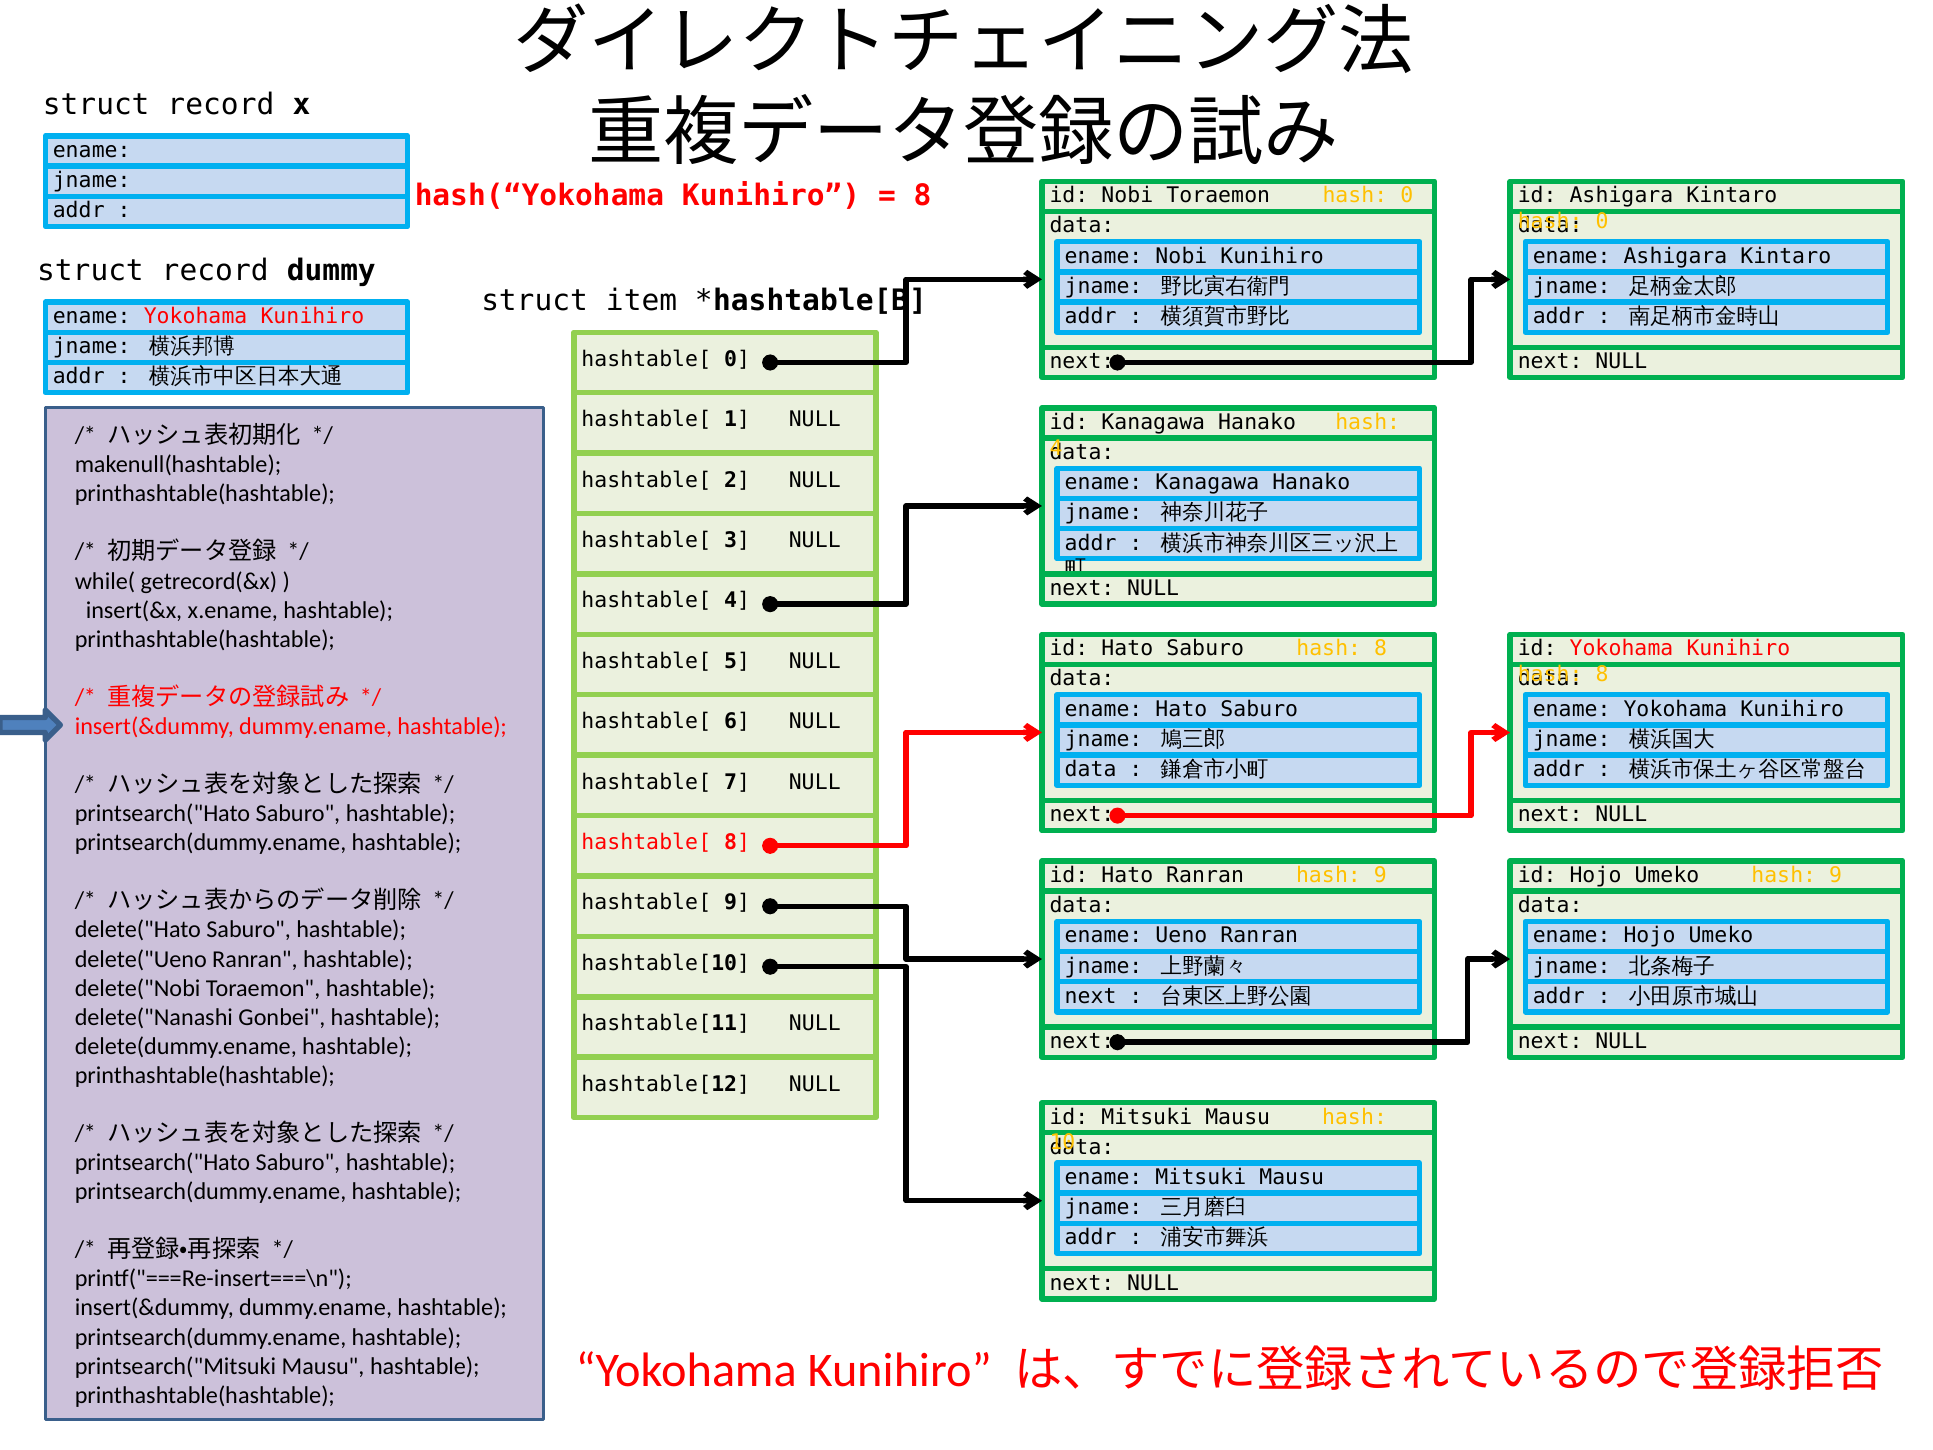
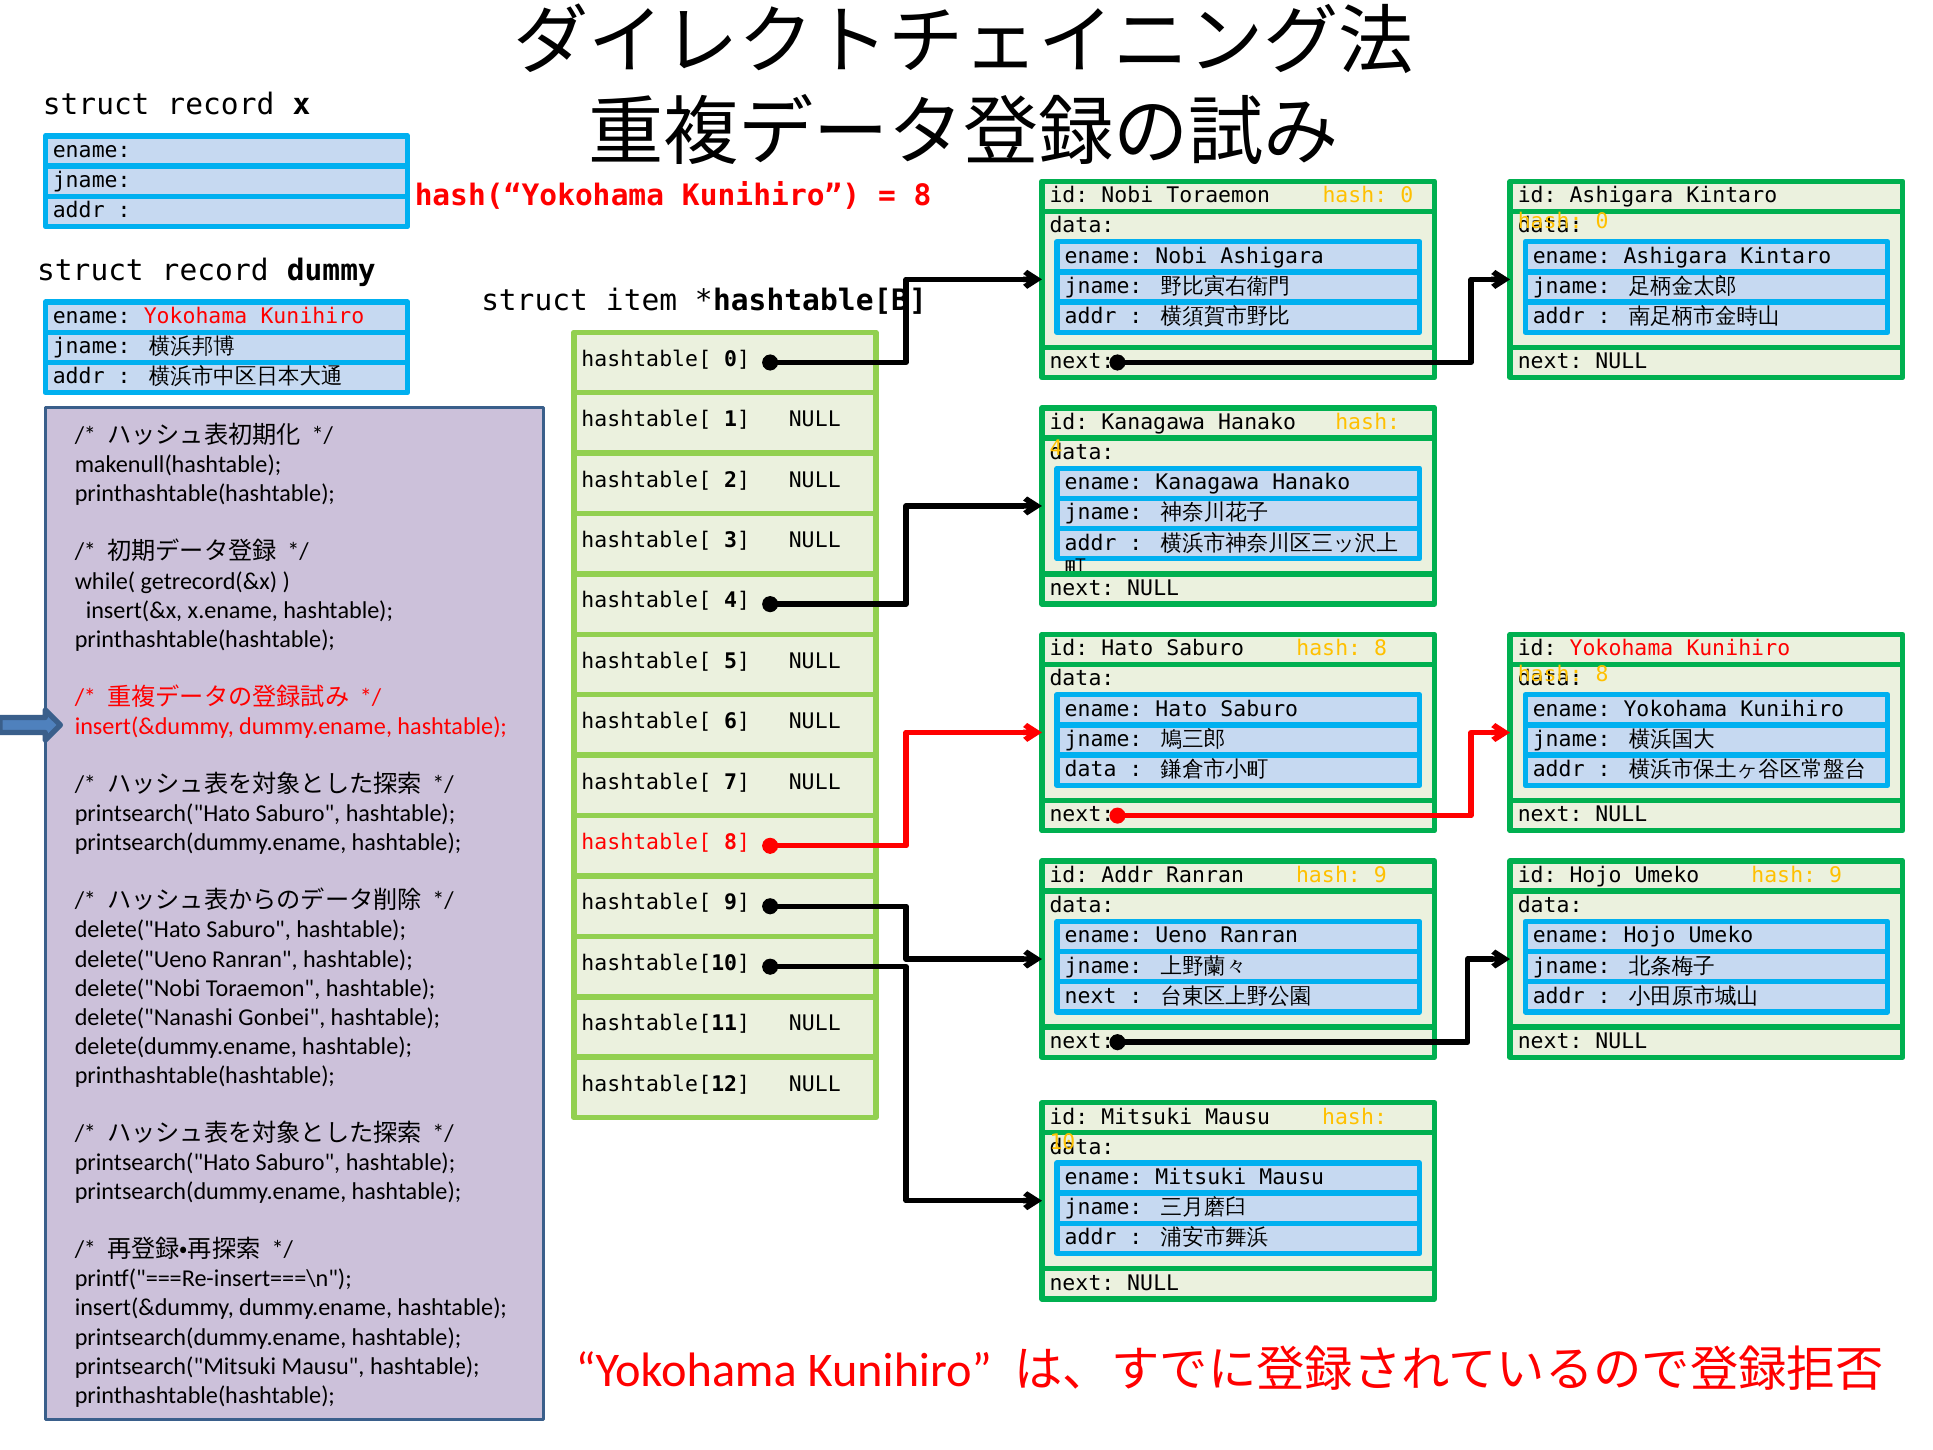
Nobi Kunihiro: Kunihiro -> Ashigara (1272, 256)
Hato: Hato -> Addr (1127, 875)
